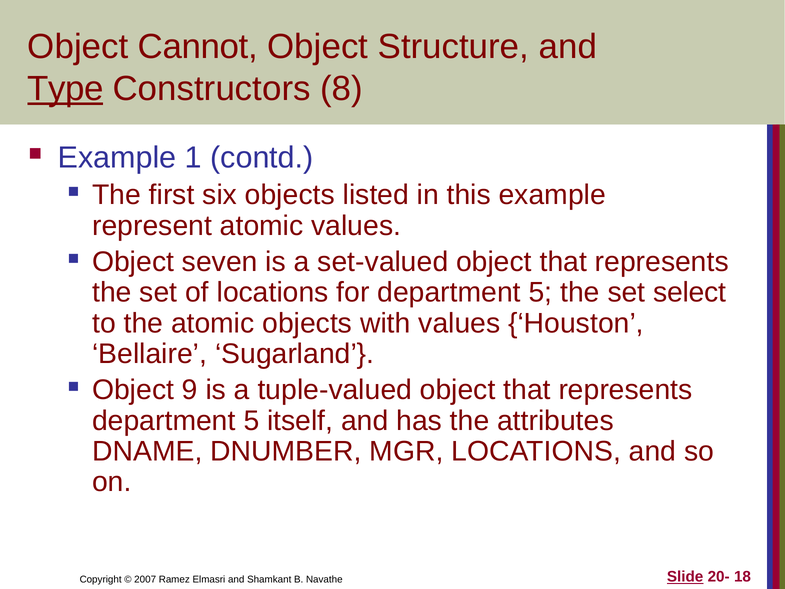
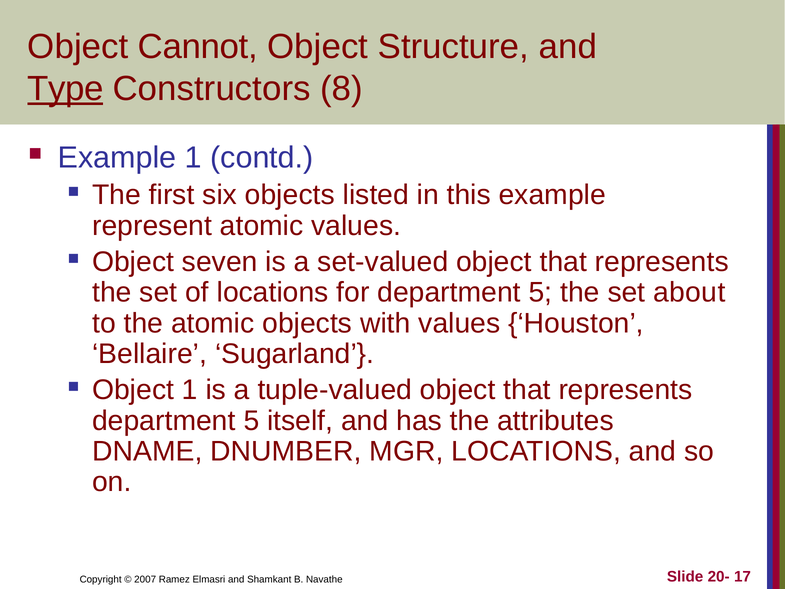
select: select -> about (689, 293)
Object 9: 9 -> 1 (190, 390)
Slide underline: present -> none (685, 577)
18: 18 -> 17 (742, 577)
